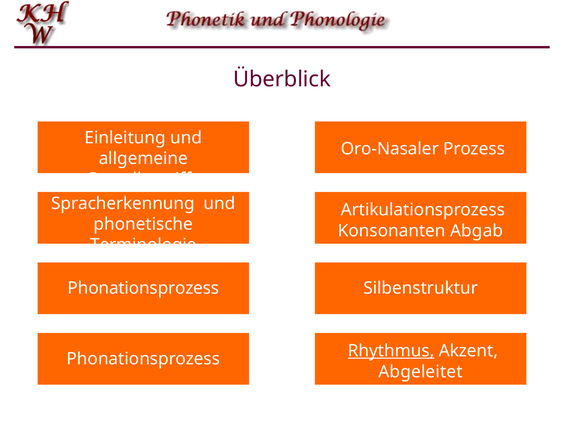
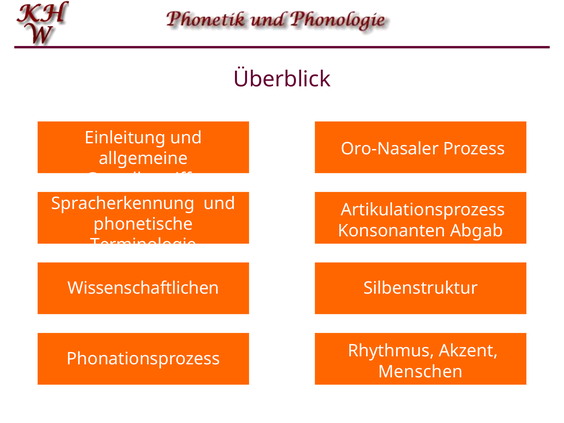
Phonationsprozess: Phonationsprozess -> Wissenschaftlichen (143, 288)
Rhythmus underline: present -> none (391, 351)
Abgeleitet: Abgeleitet -> Menschen (421, 372)
